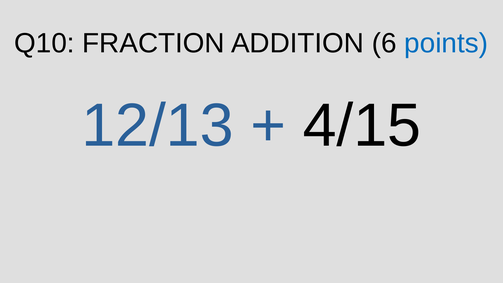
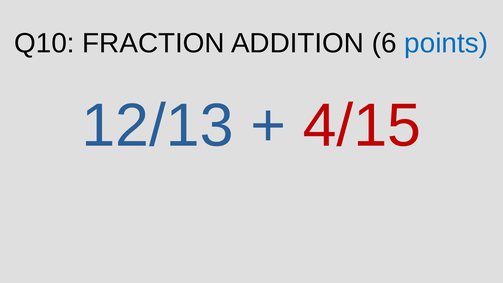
4/15 colour: black -> red (362, 126)
